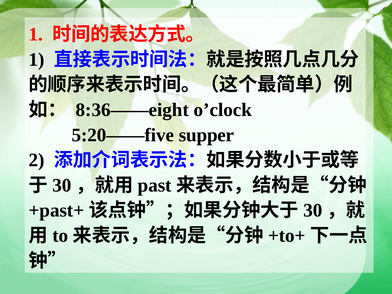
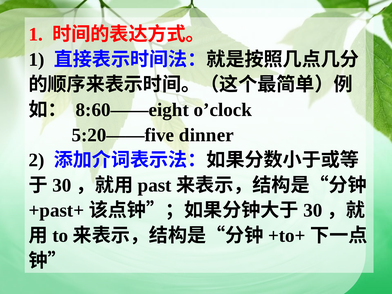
8:36——eight: 8:36——eight -> 8:60——eight (132, 110)
supper: supper -> dinner (206, 135)
